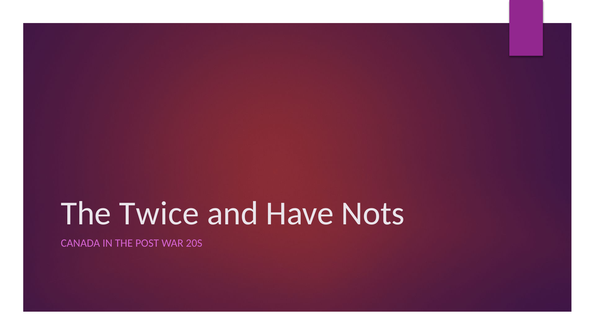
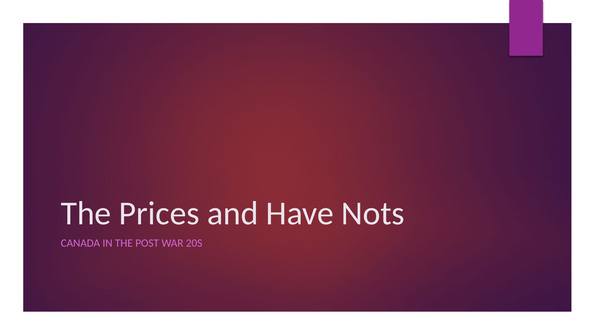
Twice: Twice -> Prices (159, 213)
